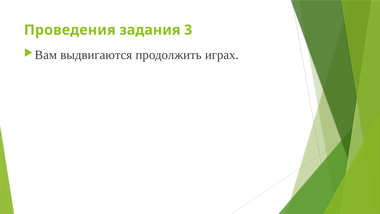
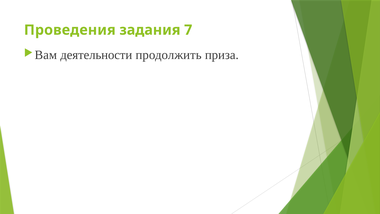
3: 3 -> 7 (188, 30)
выдвигаются: выдвигаются -> деятельности (96, 55)
играх: играх -> приза (222, 55)
